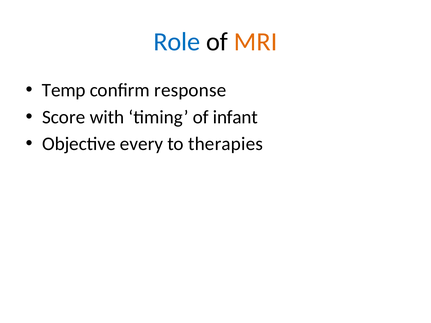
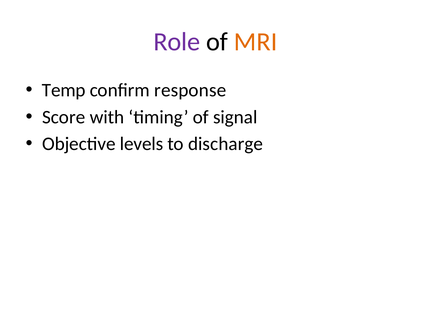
Role colour: blue -> purple (177, 42)
infant: infant -> signal (235, 117)
every: every -> levels (142, 144)
therapies: therapies -> discharge (226, 144)
